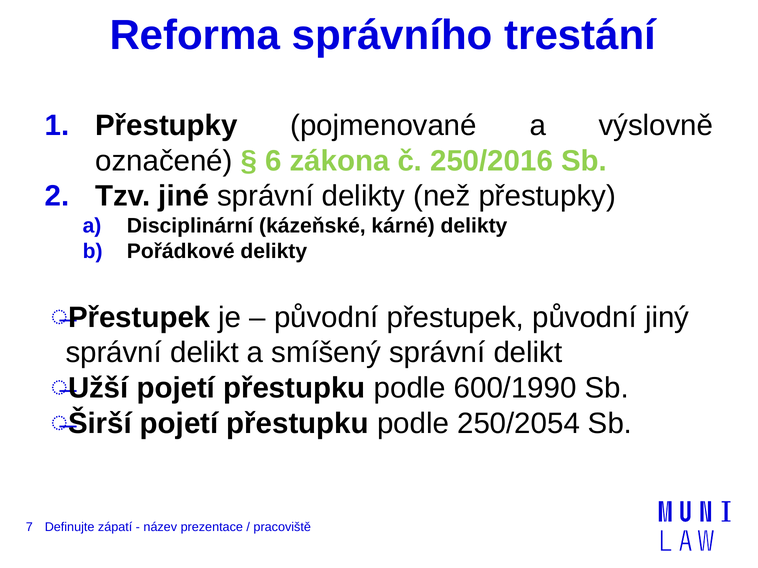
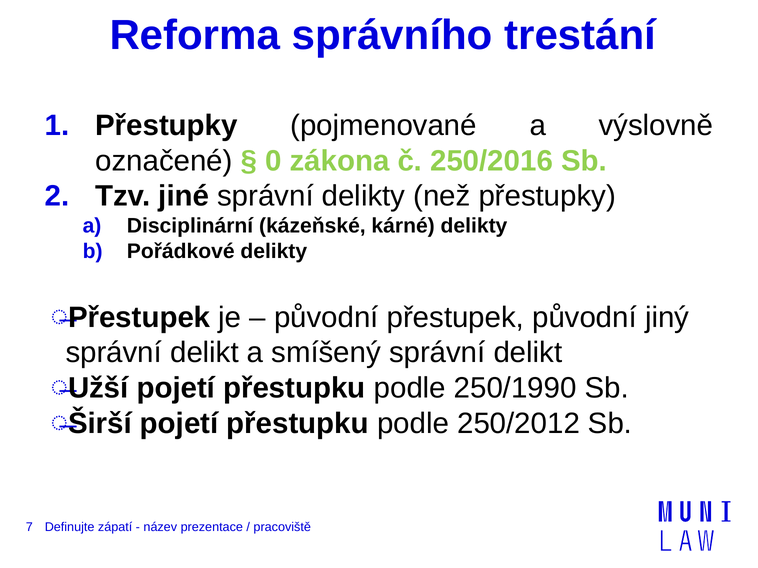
6: 6 -> 0 (273, 161)
600/1990: 600/1990 -> 250/1990 (515, 388)
250/2054: 250/2054 -> 250/2012 (519, 424)
